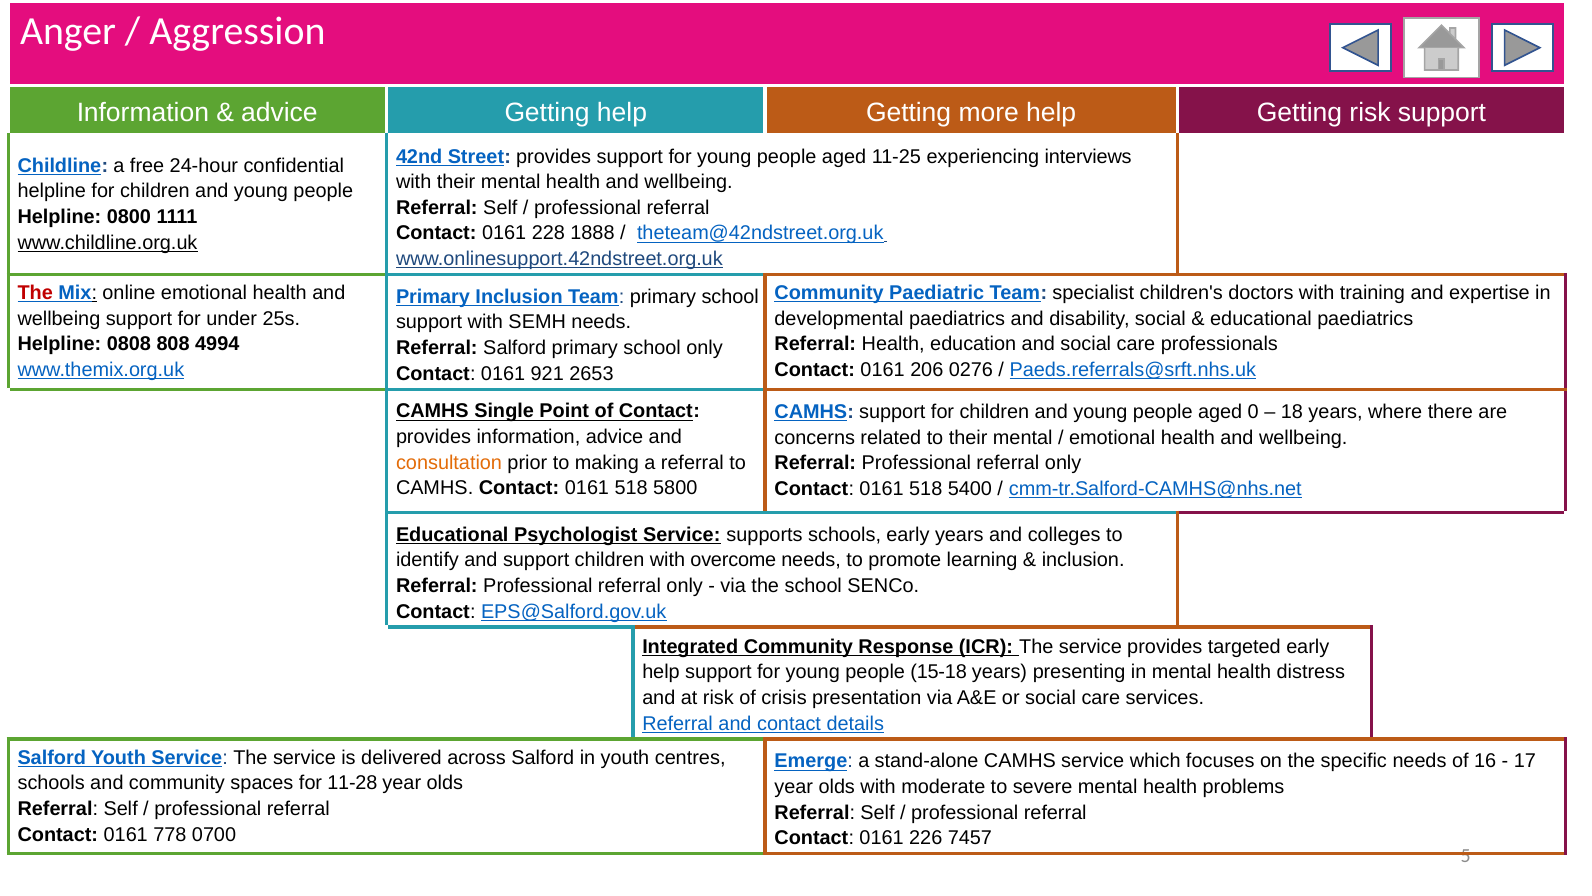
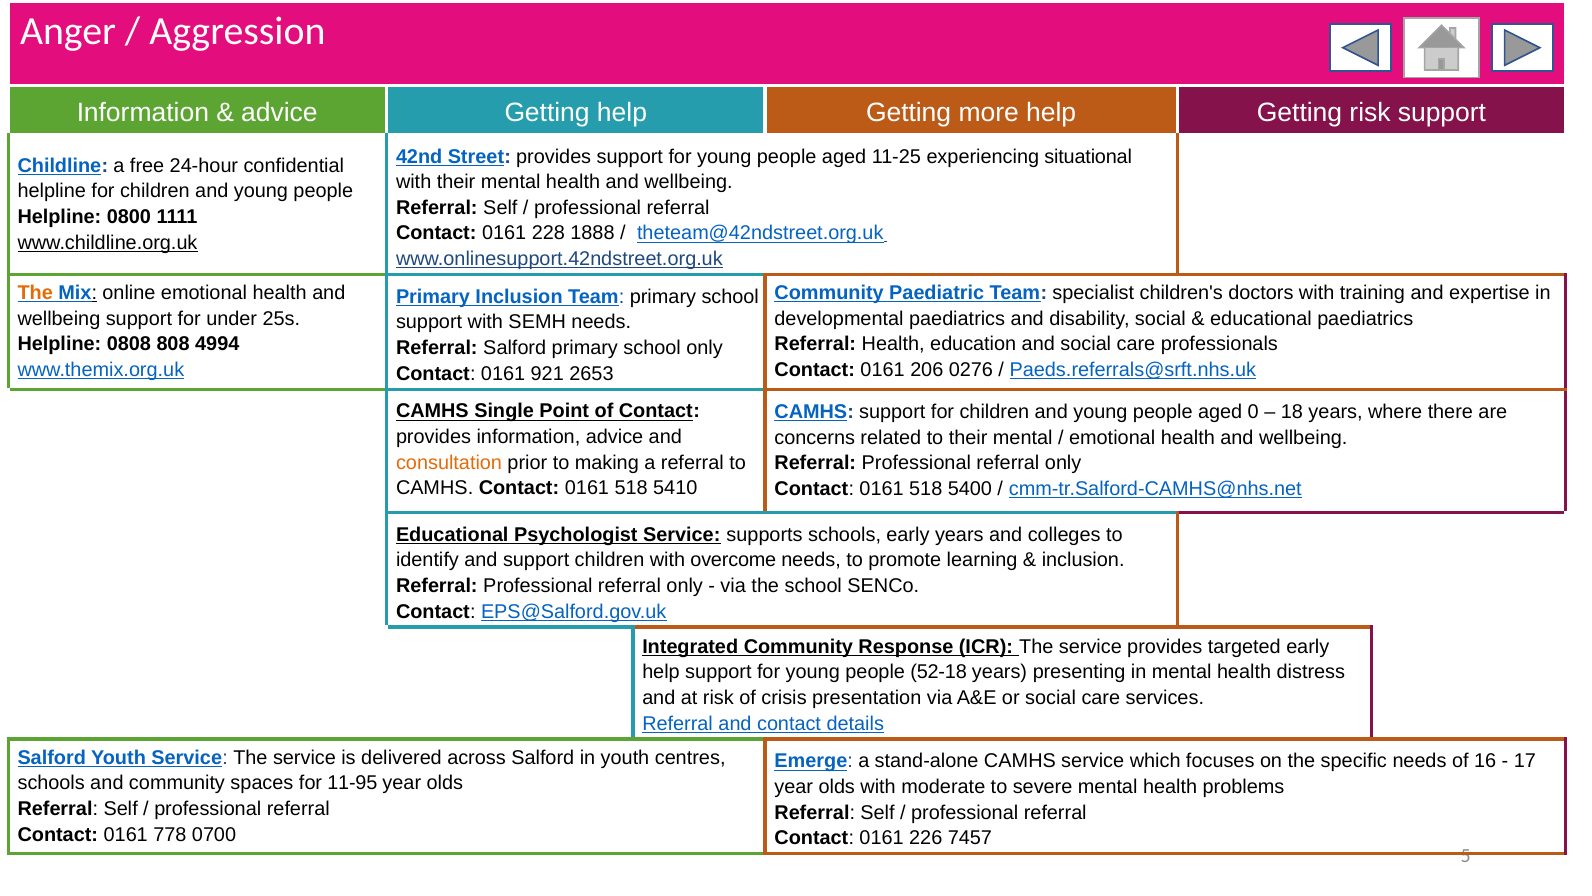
interviews: interviews -> situational (1088, 156)
The colour: red -> orange (35, 293)
5800: 5800 -> 5410 (675, 488)
15-18: 15-18 -> 52-18 (939, 672)
11-28: 11-28 -> 11-95 (352, 783)
